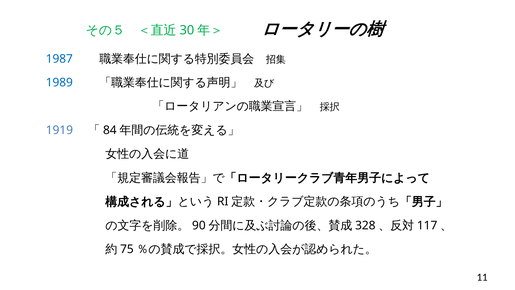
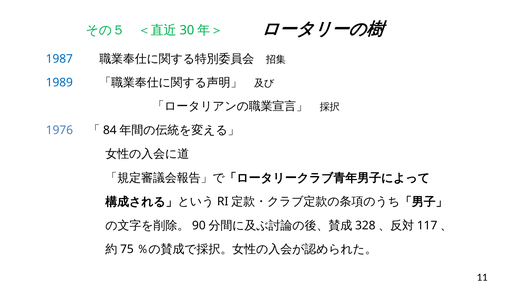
1919: 1919 -> 1976 (59, 130)
